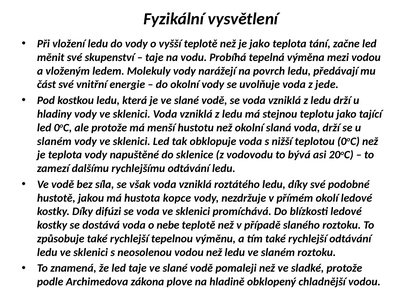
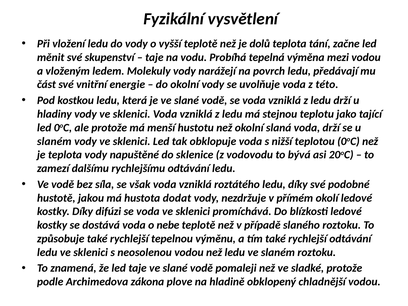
je jako: jako -> dolů (260, 44)
jede: jede -> této (327, 85)
kopce: kopce -> dodat (177, 198)
